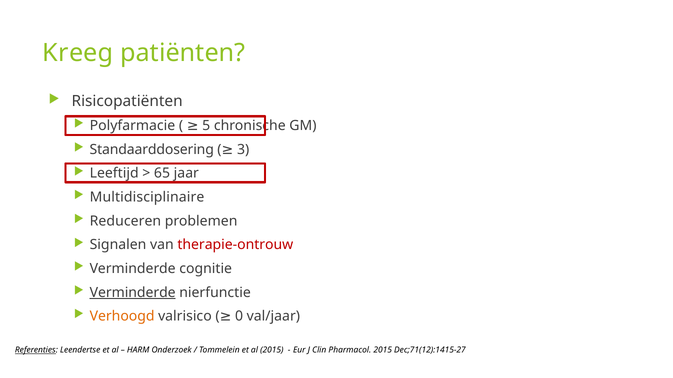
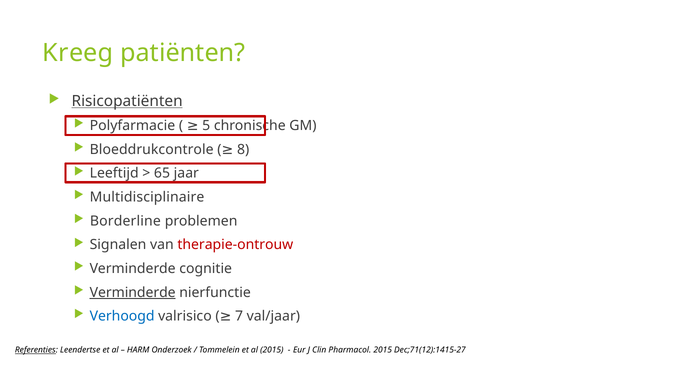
Risicopatiënten underline: none -> present (127, 101)
Standaarddosering: Standaarddosering -> Bloeddrukcontrole (152, 150)
3: 3 -> 8 (243, 150)
Reduceren: Reduceren -> Borderline (125, 221)
Verhoogd colour: orange -> blue (122, 317)
0: 0 -> 7 (239, 317)
